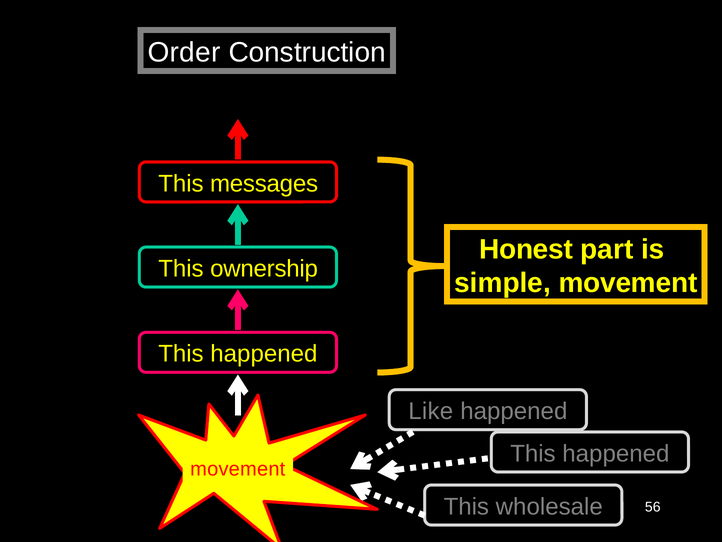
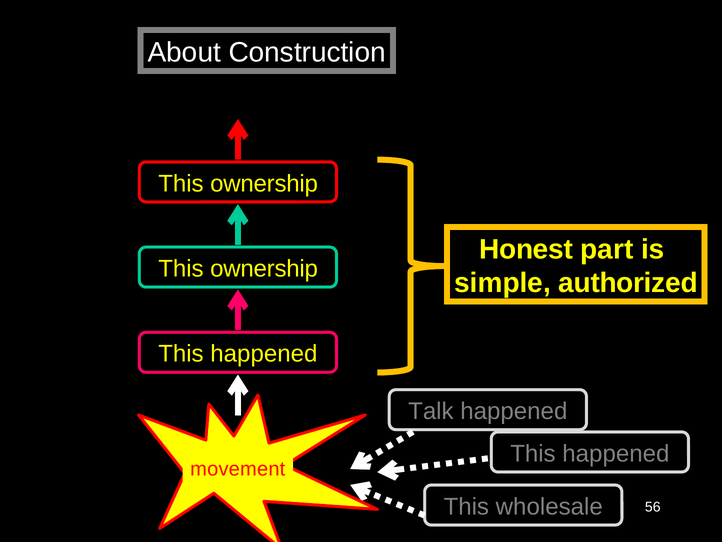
Order: Order -> About (184, 52)
messages: messages -> ownership (264, 183)
simple movement: movement -> authorized (628, 283)
Like: Like -> Talk (431, 411)
